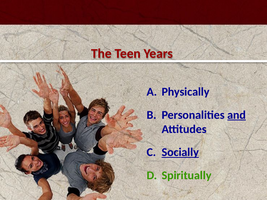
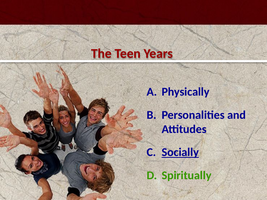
and underline: present -> none (237, 115)
